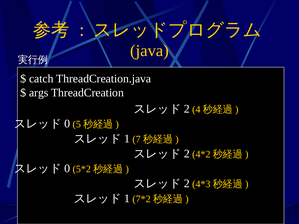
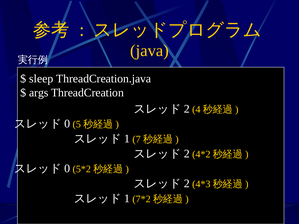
catch: catch -> sleep (41, 79)
